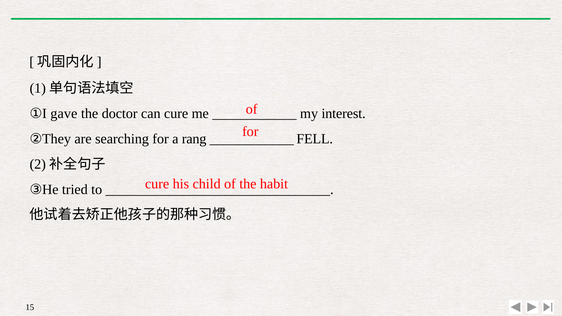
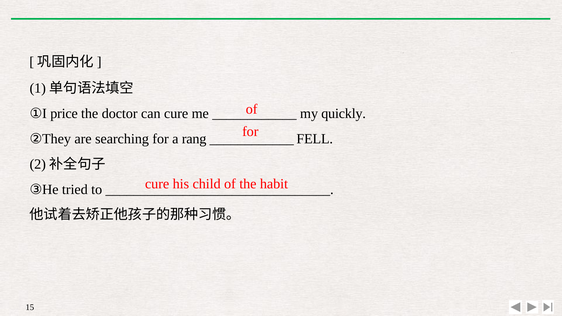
gave: gave -> price (64, 114)
interest: interest -> quickly (344, 114)
